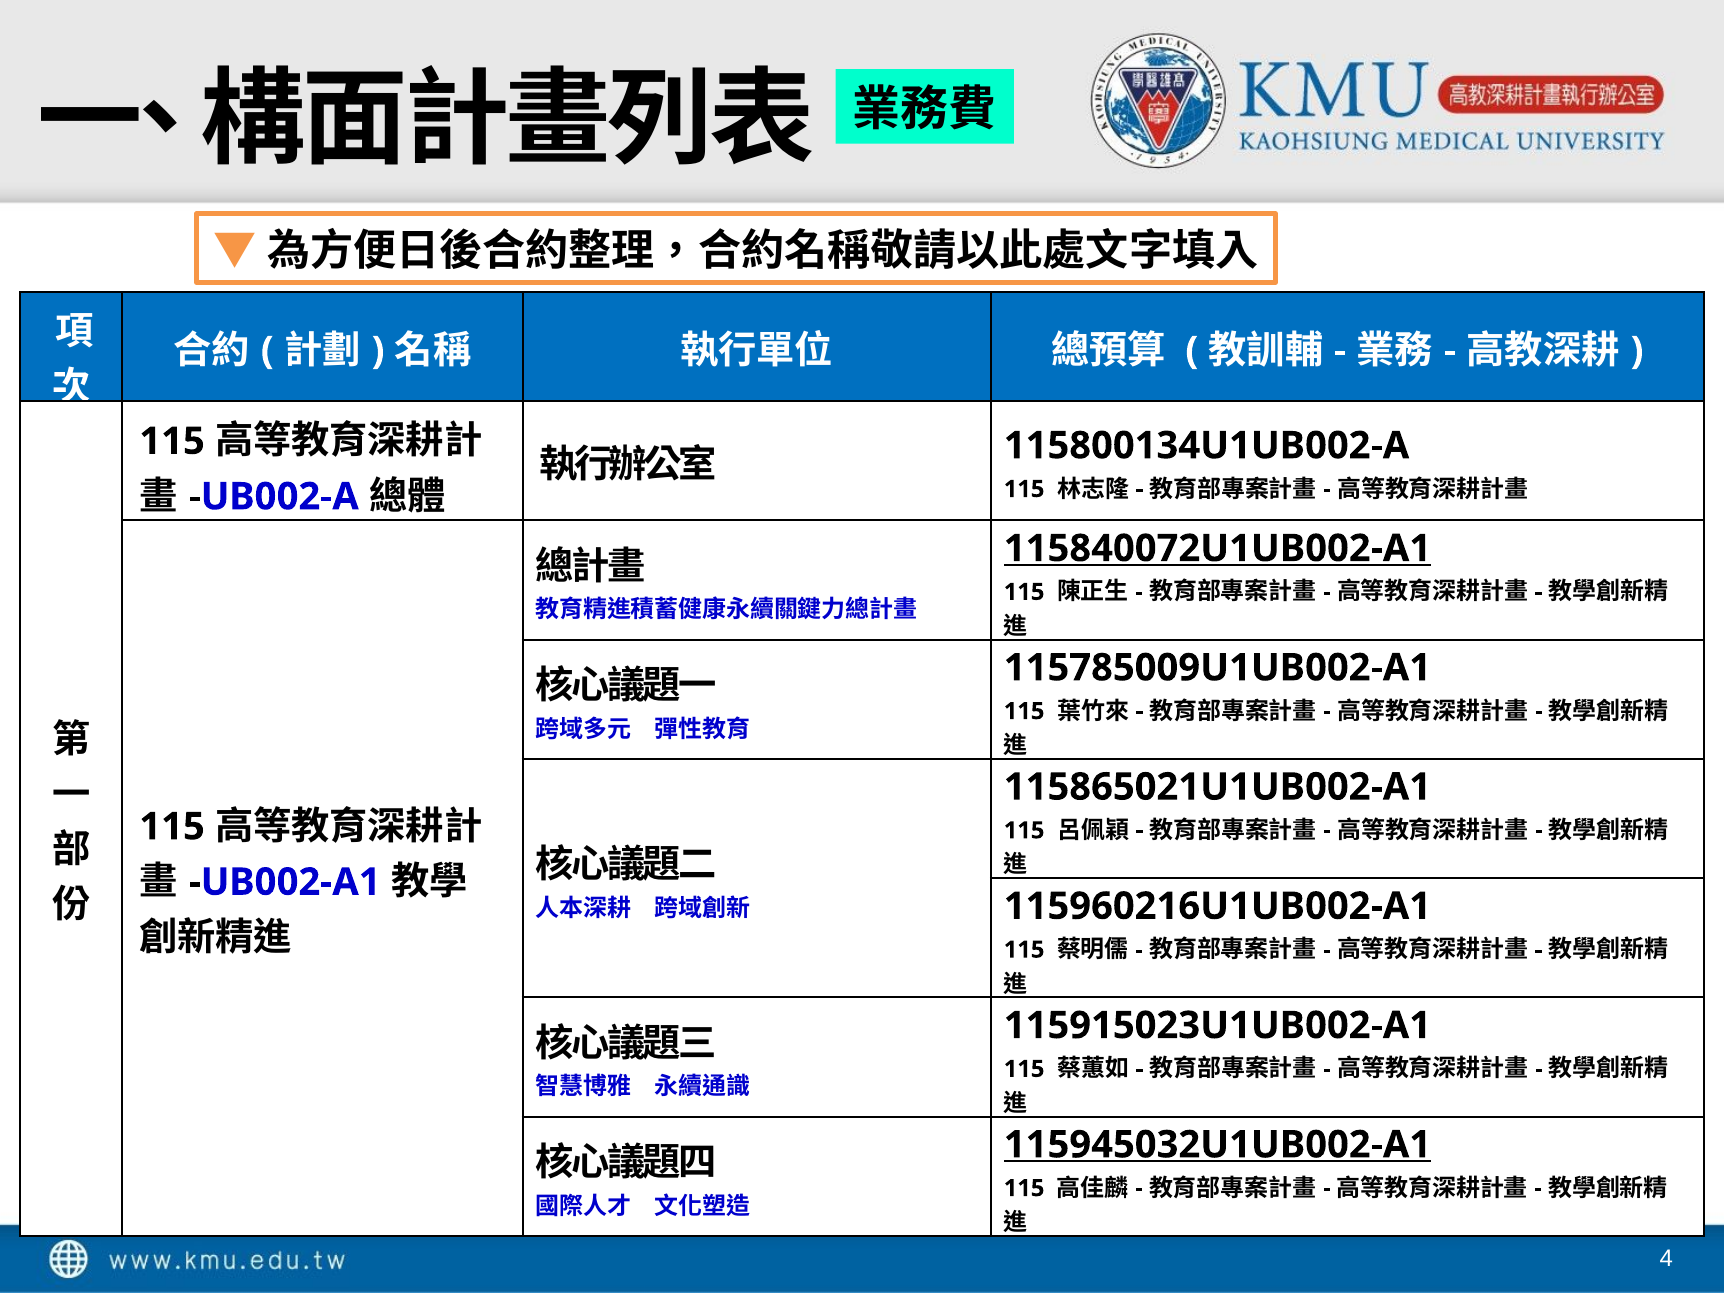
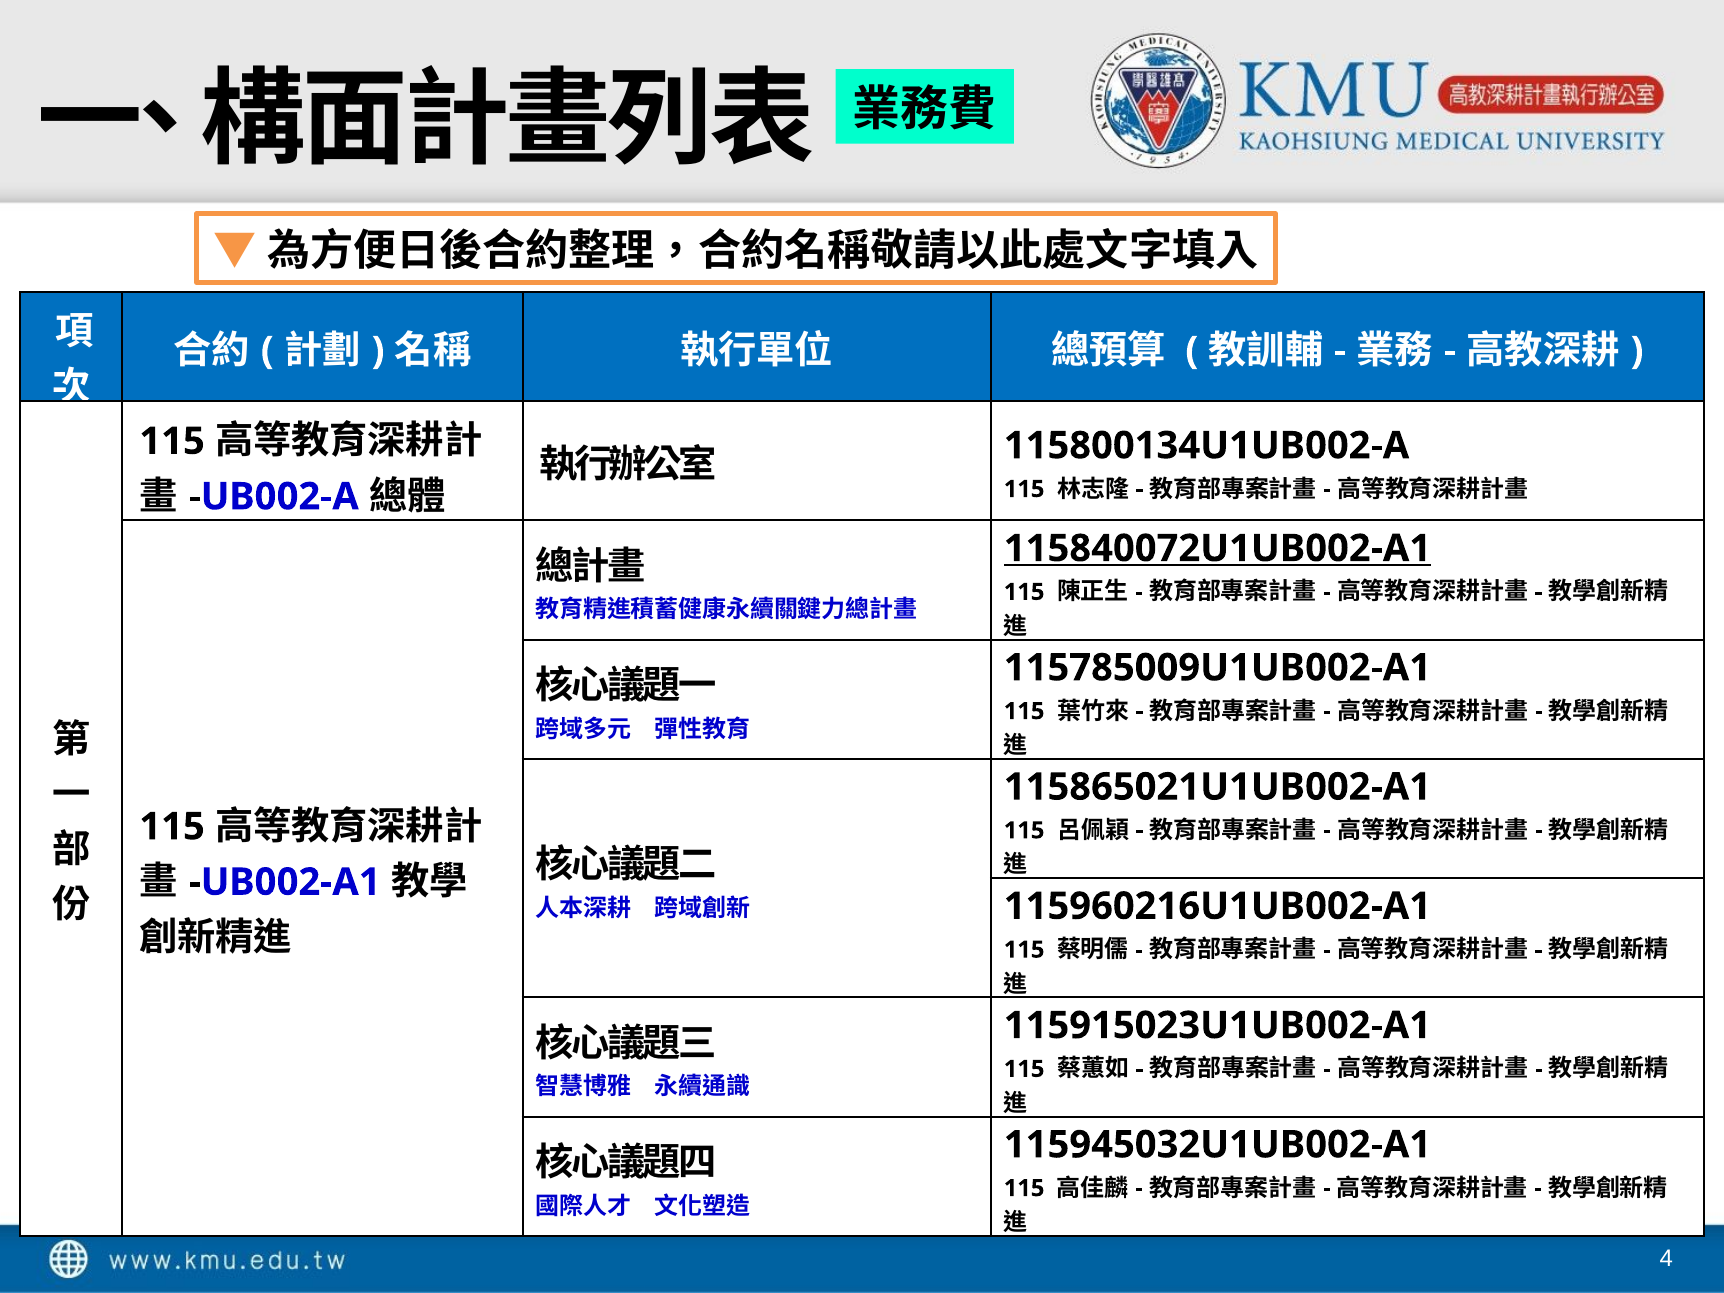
115945032U1UB002-A1 underline: present -> none (1217, 1145)
